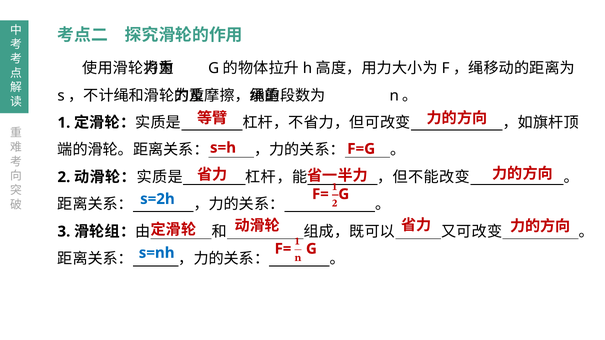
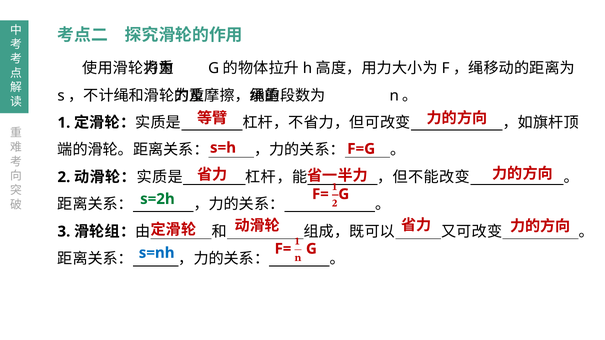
s=2h colour: blue -> green (157, 199)
